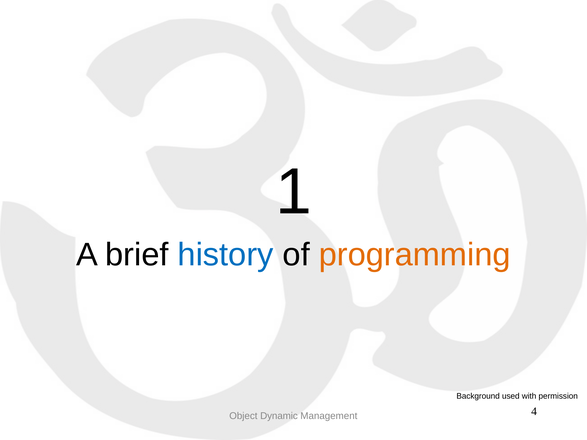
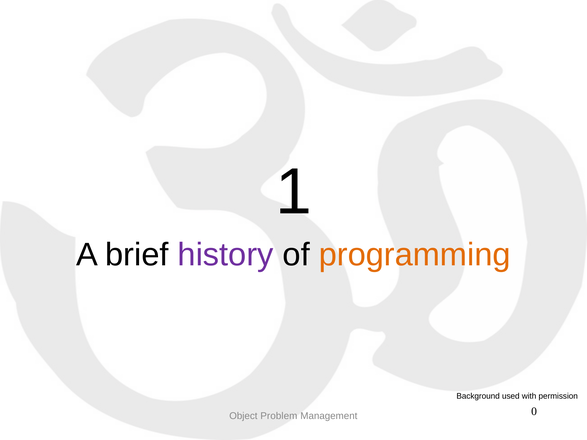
history colour: blue -> purple (226, 255)
Dynamic: Dynamic -> Problem (279, 416)
4: 4 -> 0 (534, 412)
